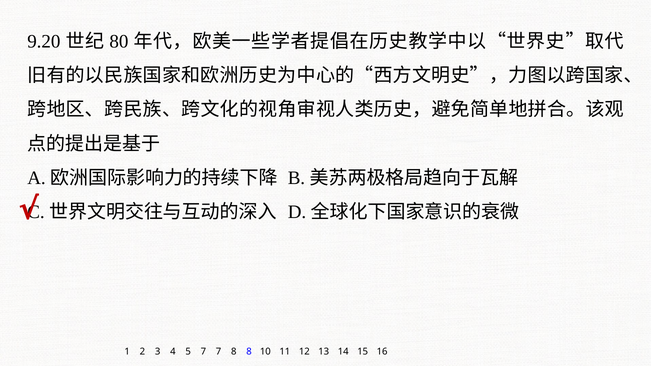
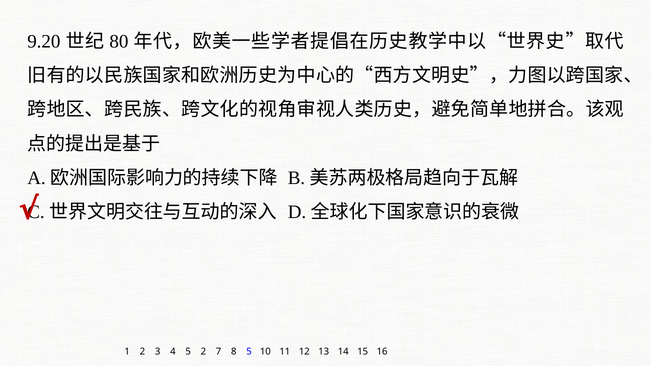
5 7: 7 -> 2 (203, 352)
8 8: 8 -> 5 (249, 352)
